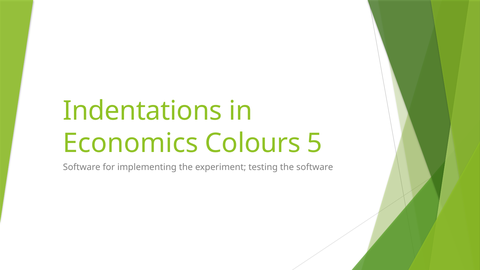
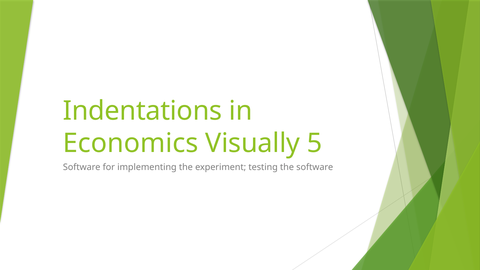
Colours: Colours -> Visually (253, 143)
